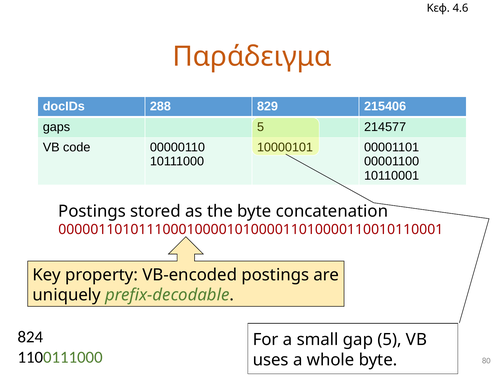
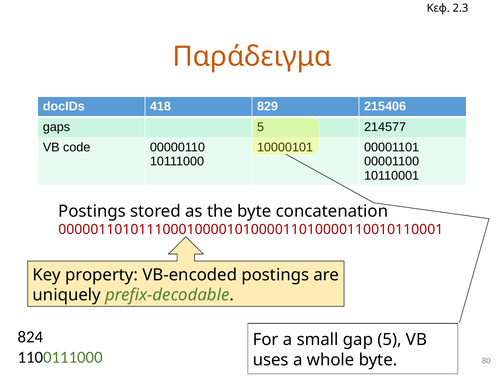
4.6: 4.6 -> 2.3 (460, 8)
288: 288 -> 418 (160, 106)
